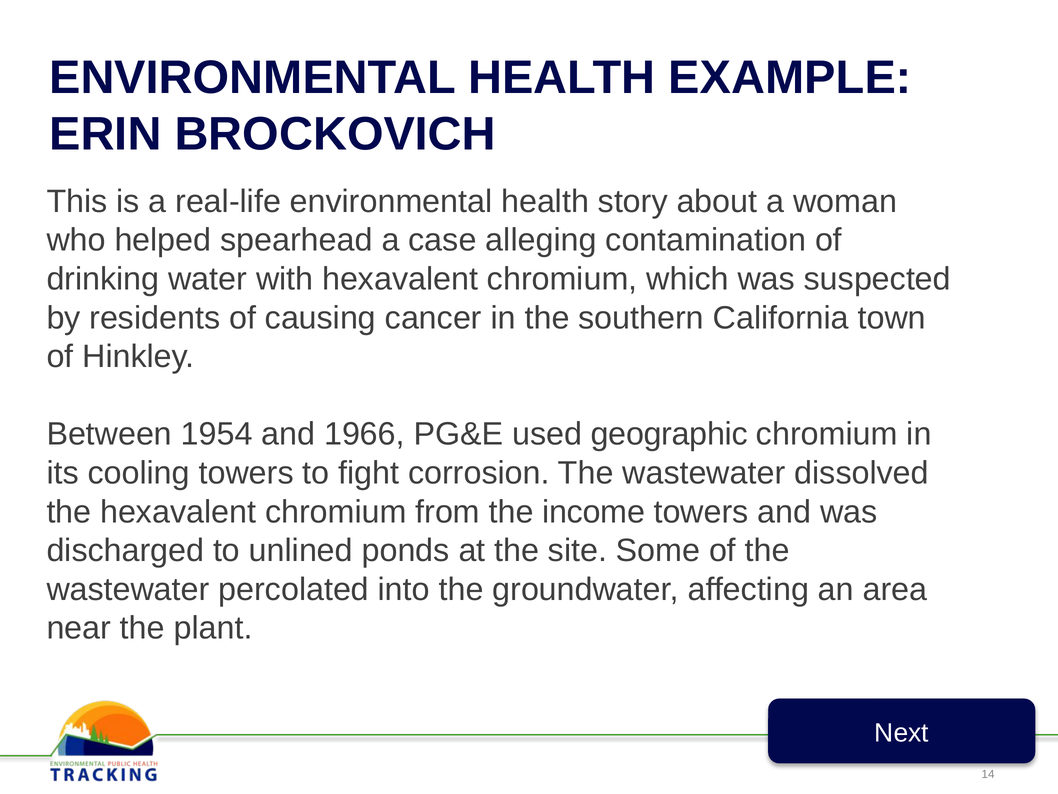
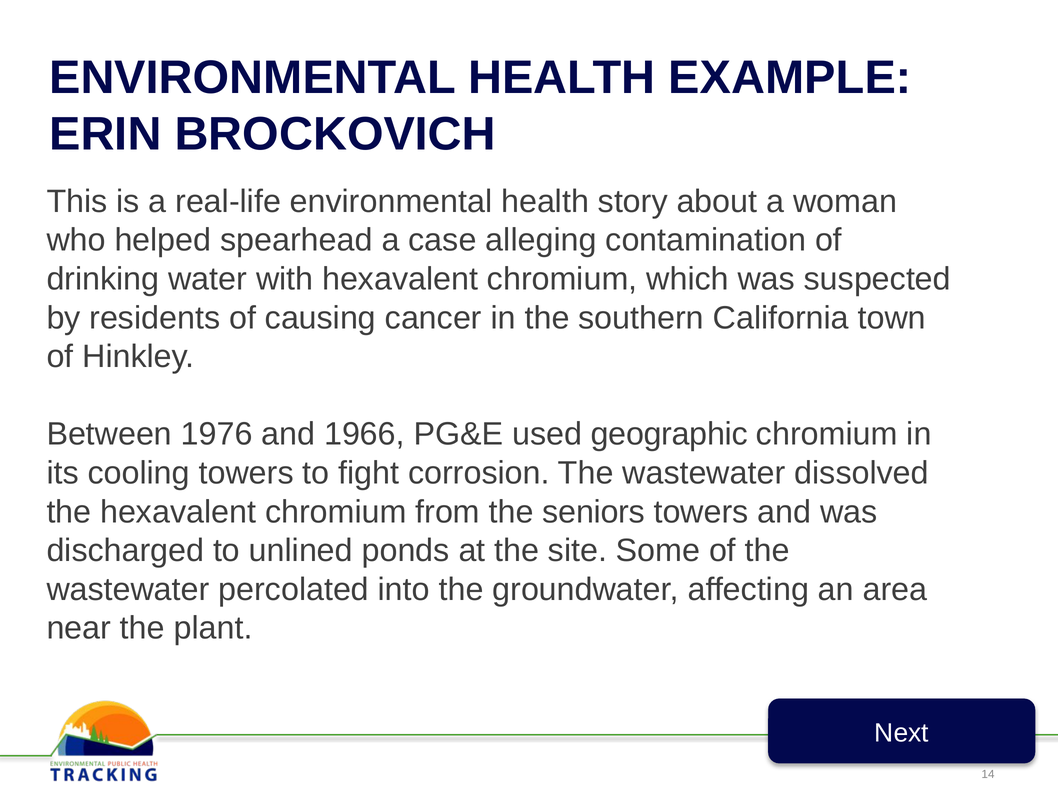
1954: 1954 -> 1976 (217, 434)
income: income -> seniors (594, 512)
